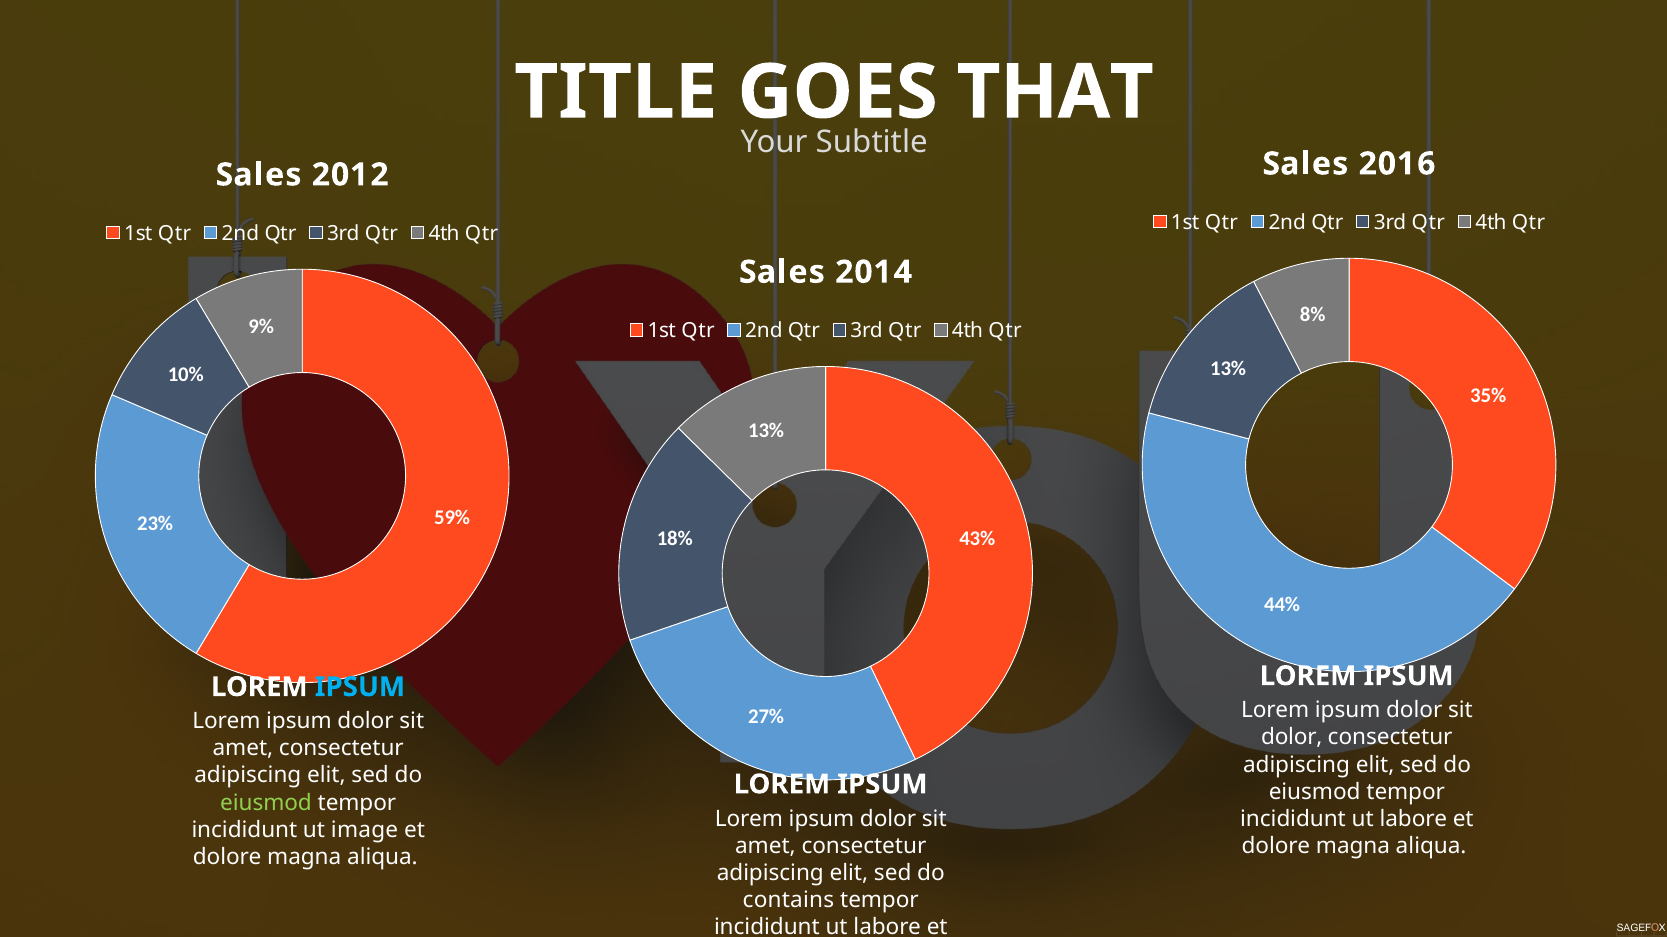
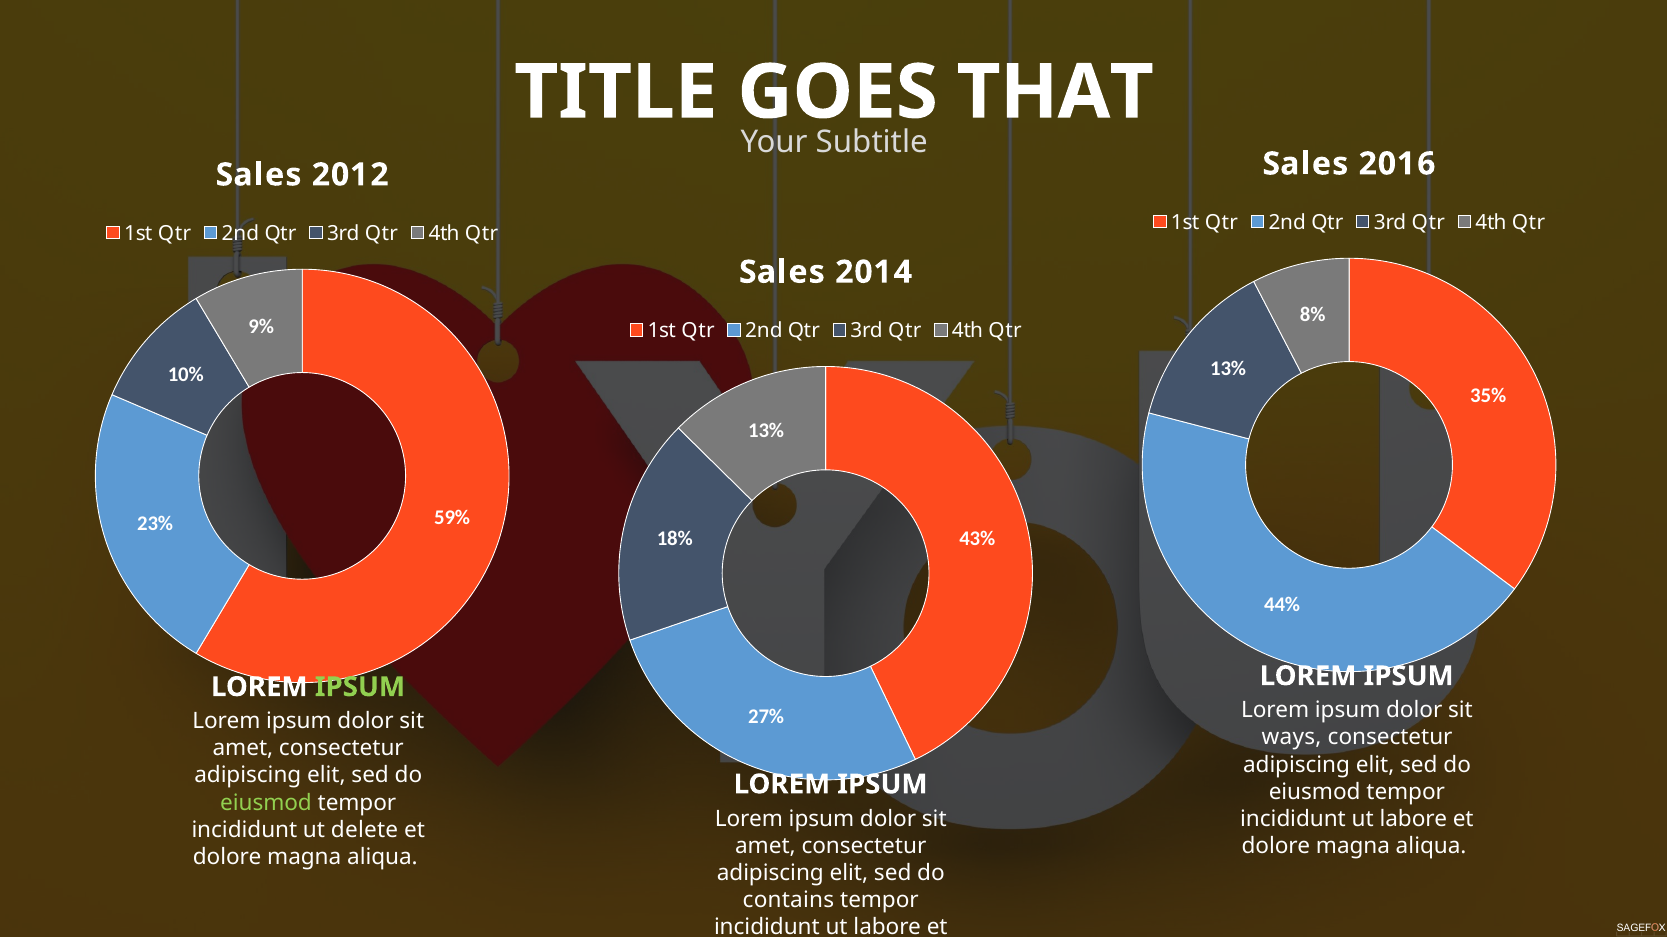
IPSUM colour: light blue -> light green (360, 687)
dolor: dolor -> ways (1292, 738)
image: image -> delete (365, 830)
